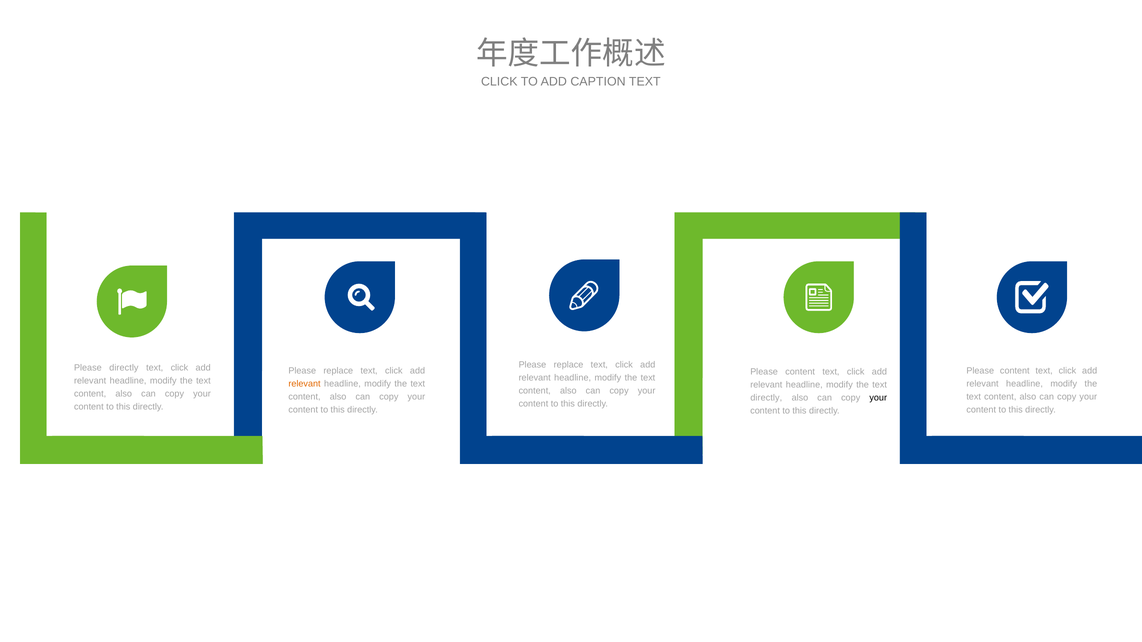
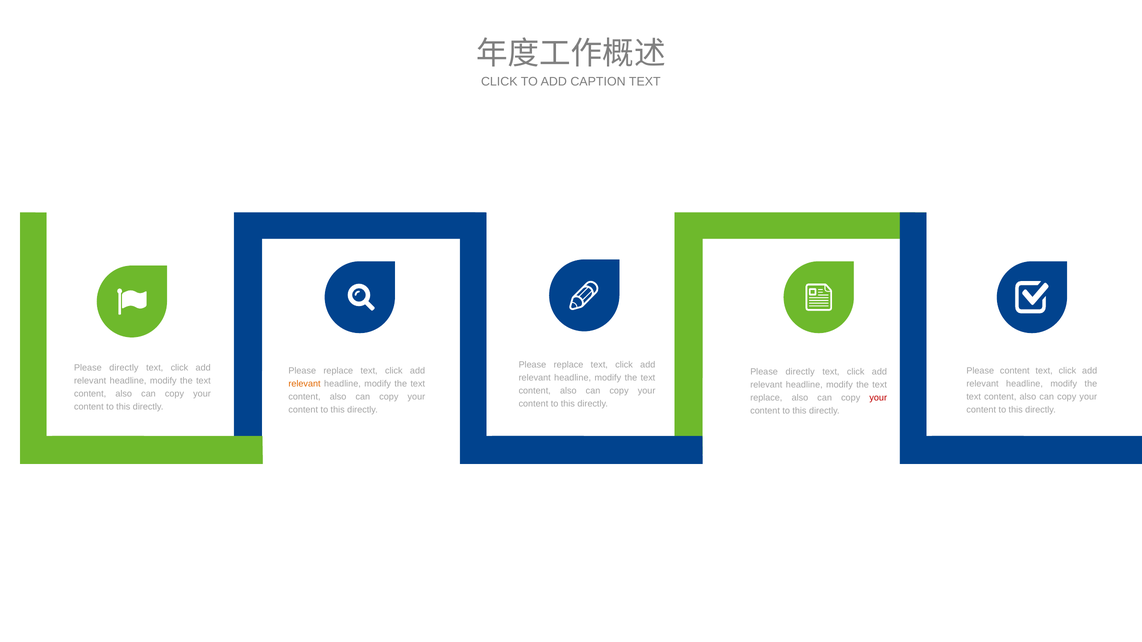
content: content -> directly (800, 372)
directly: directly -> replace (766, 398)
your colour: black -> red (878, 398)
